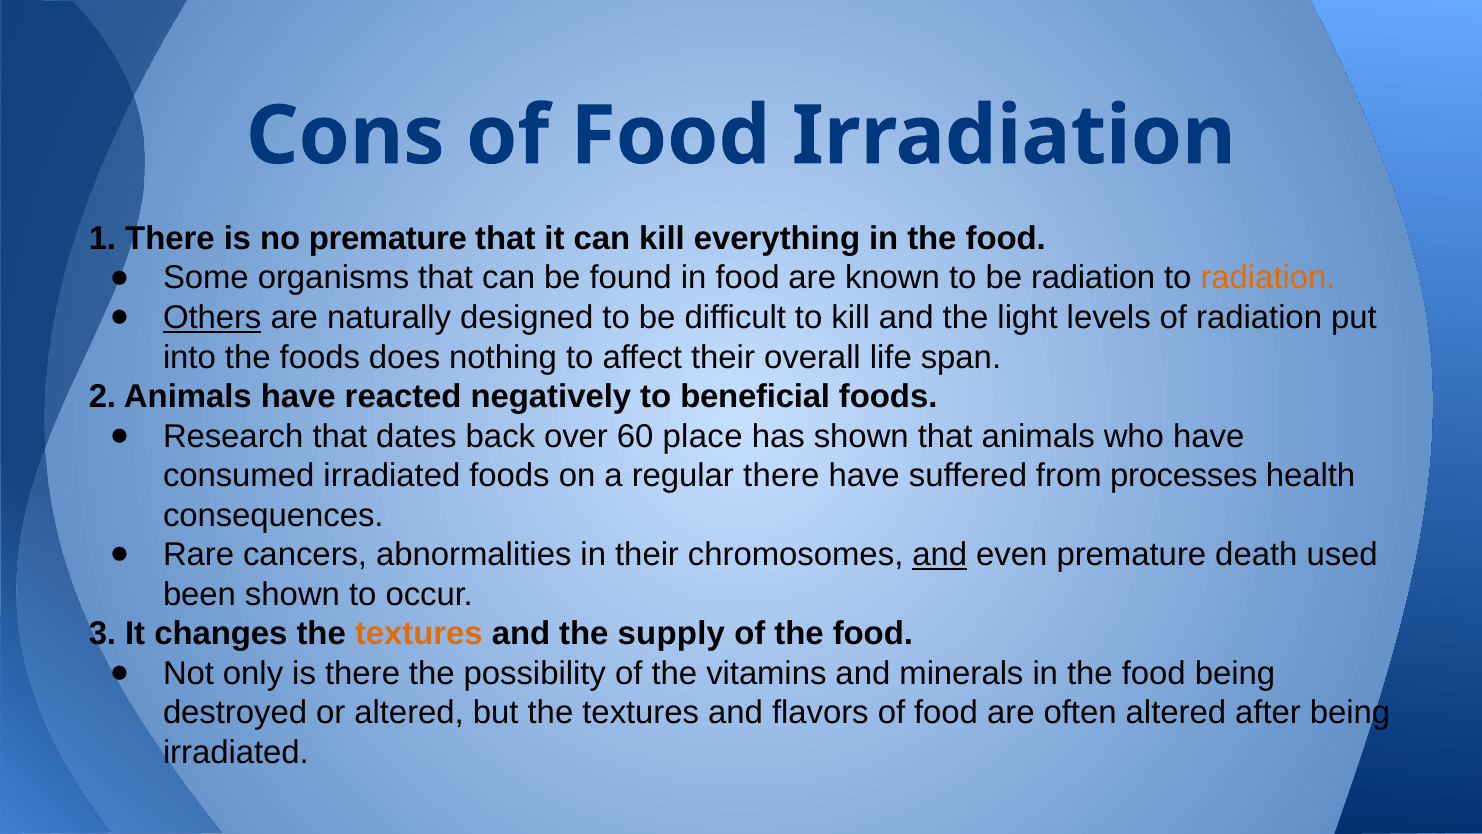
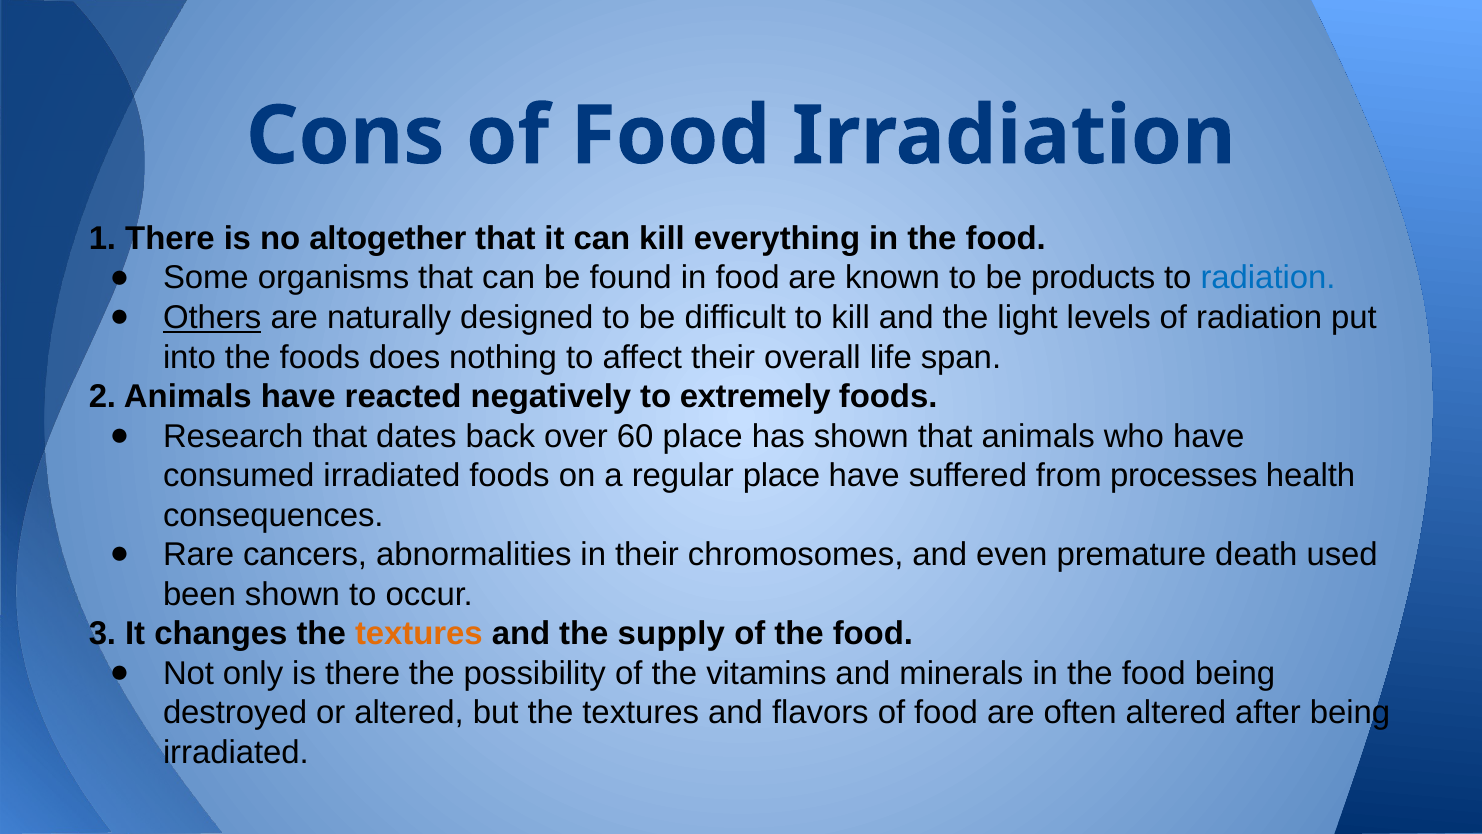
no premature: premature -> altogether (388, 239)
be radiation: radiation -> products (1093, 278)
radiation colour: orange -> blue (1268, 278)
beneficial: beneficial -> extremely (755, 397)
regular there: there -> place (782, 476)
and underline: present -> none (940, 555)
